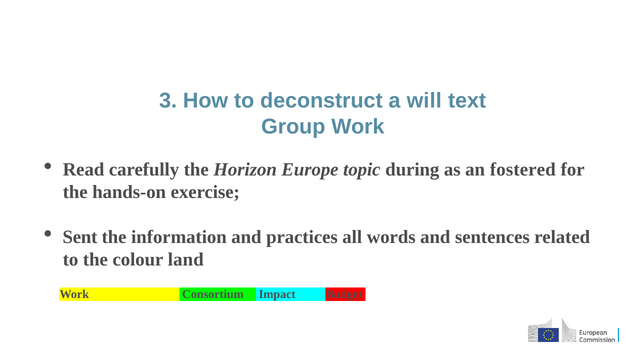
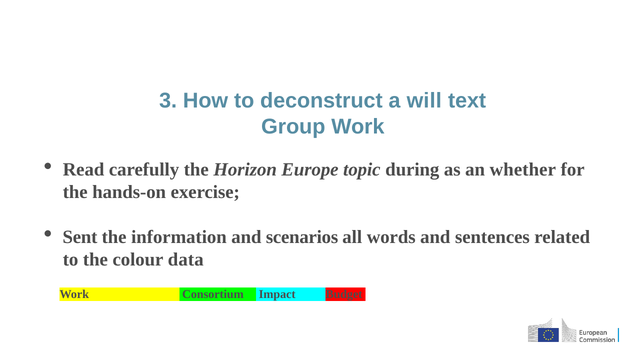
fostered: fostered -> whether (523, 170)
practices: practices -> scenarios (302, 237)
land: land -> data (186, 260)
